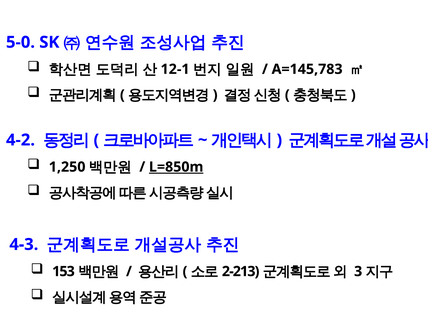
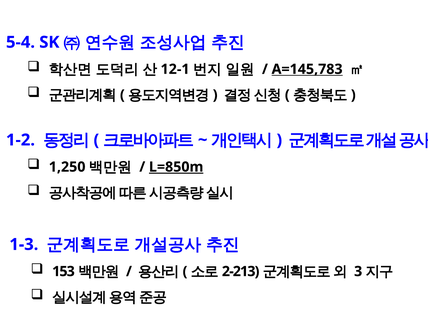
5-0: 5-0 -> 5-4 (20, 42)
A=145,783 underline: none -> present (307, 69)
4-2: 4-2 -> 1-2 (20, 140)
4-3: 4-3 -> 1-3 (24, 244)
